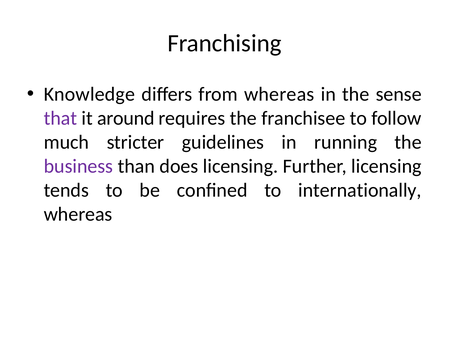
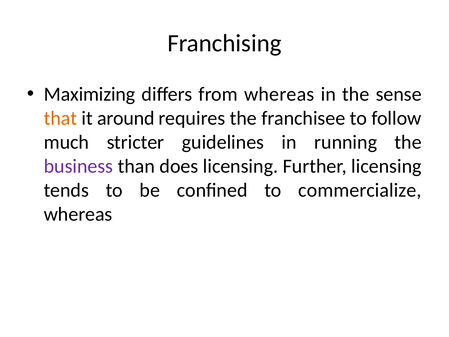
Knowledge: Knowledge -> Maximizing (90, 94)
that colour: purple -> orange (60, 118)
internationally: internationally -> commercialize (360, 190)
